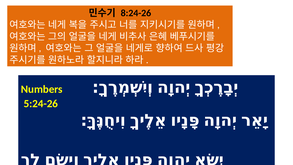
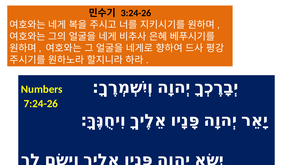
8:24-26: 8:24-26 -> 3:24-26 (136, 13)
5:24-26: 5:24-26 -> 7:24-26 (41, 104)
